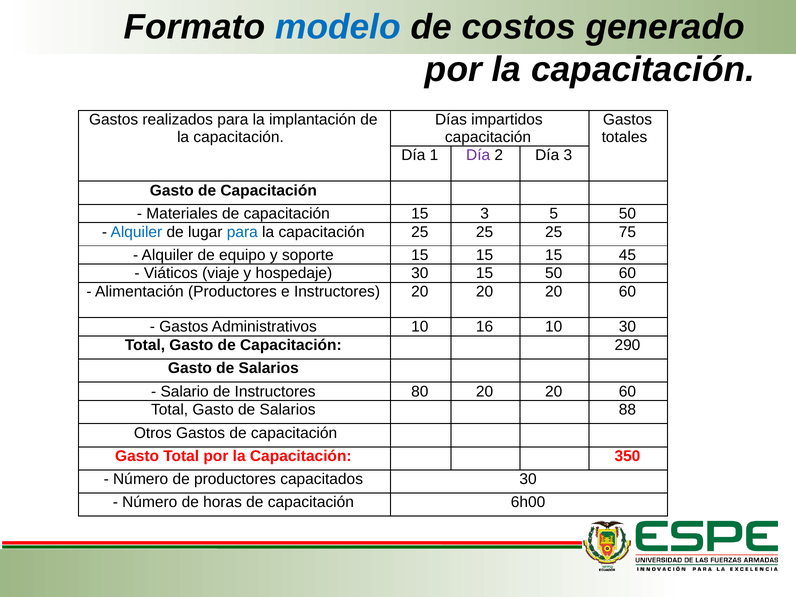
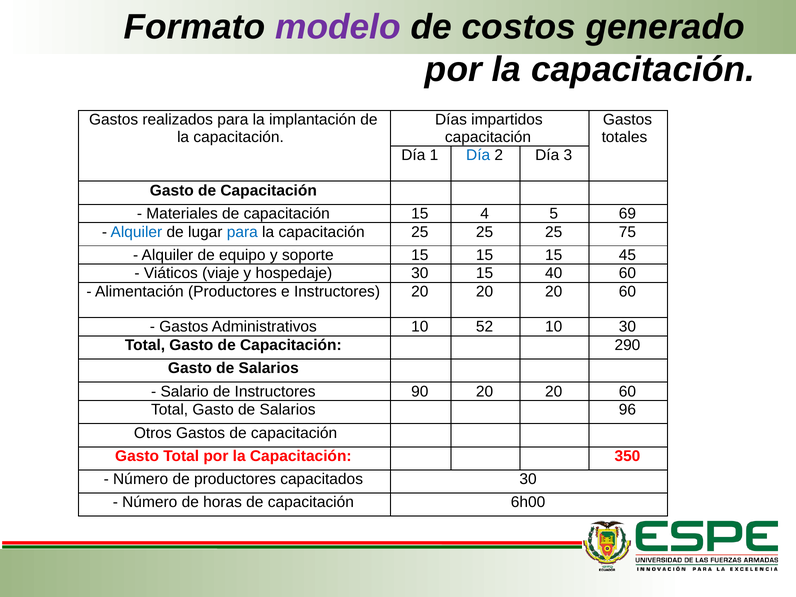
modelo colour: blue -> purple (338, 27)
Día colour: purple -> blue (478, 155)
15 3: 3 -> 4 (485, 214)
5 50: 50 -> 69 (627, 214)
15 50: 50 -> 40 (554, 273)
16: 16 -> 52 (485, 327)
80: 80 -> 90 (420, 391)
88: 88 -> 96 (627, 410)
